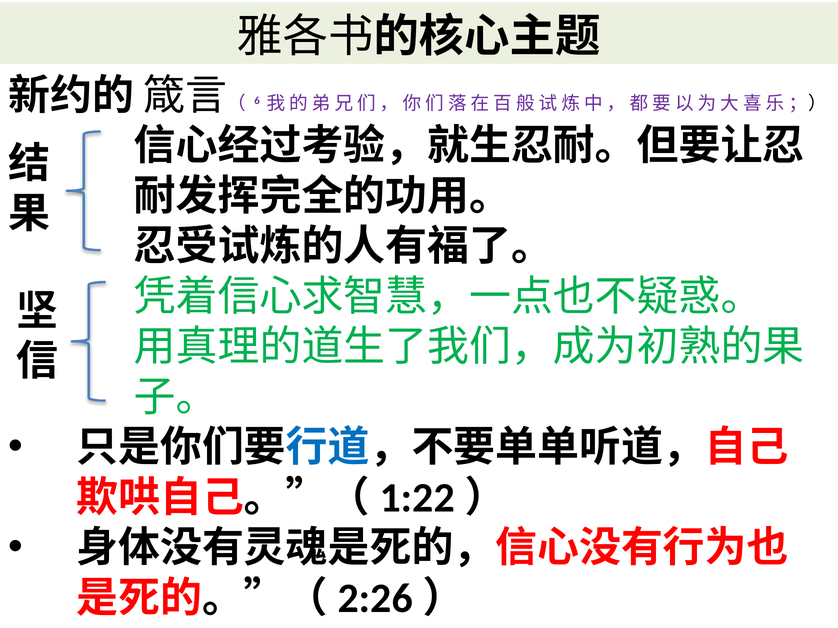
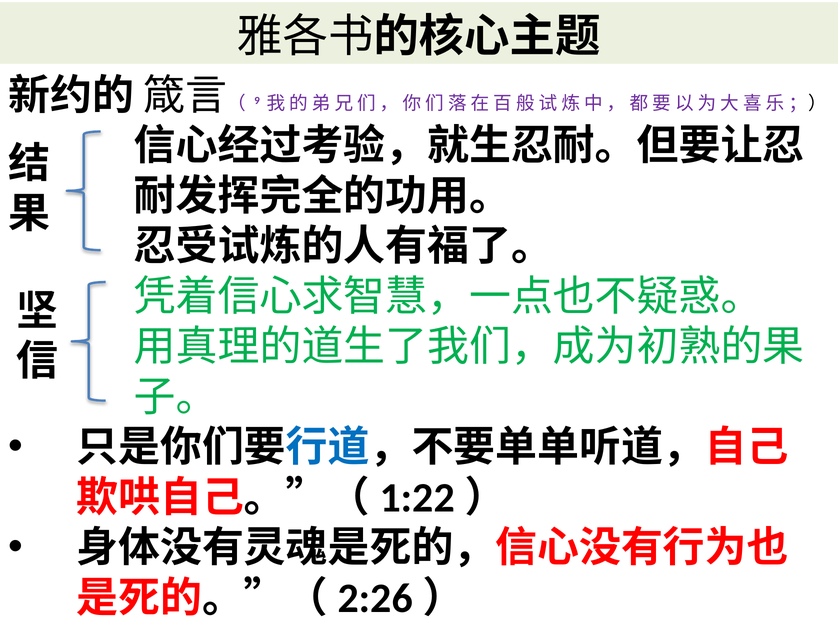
6: 6 -> 9 (257, 101)
